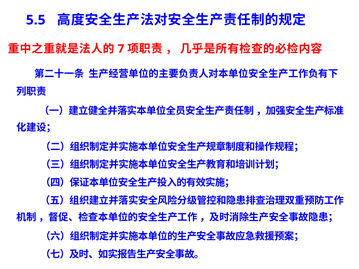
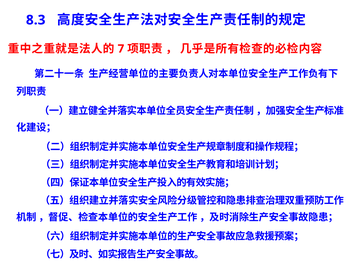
5.5: 5.5 -> 8.3 (36, 20)
